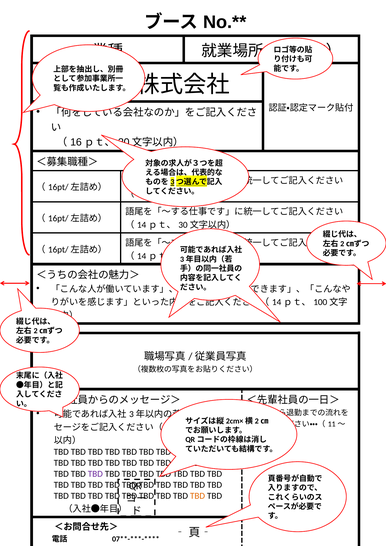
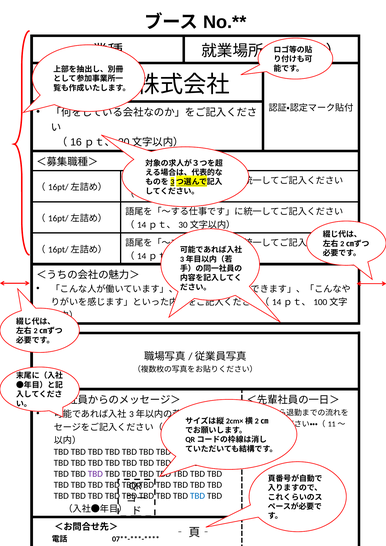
TBD colour: orange -> blue (198, 496)
